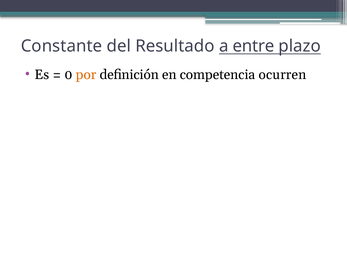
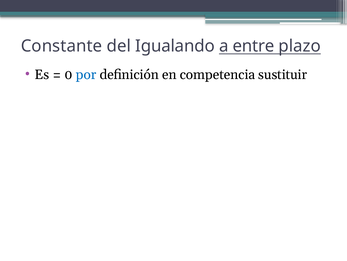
Resultado: Resultado -> Igualando (175, 46)
por colour: orange -> blue (86, 74)
ocurren: ocurren -> sustituir (283, 74)
